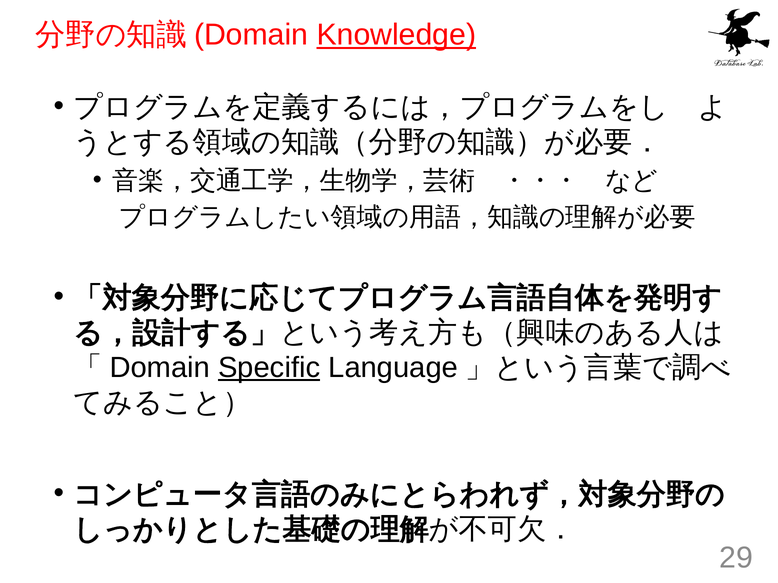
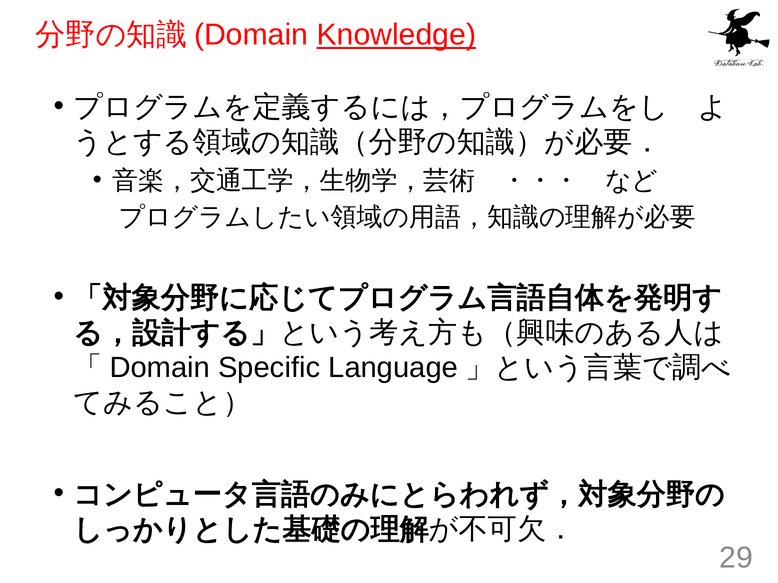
Specific underline: present -> none (269, 368)
